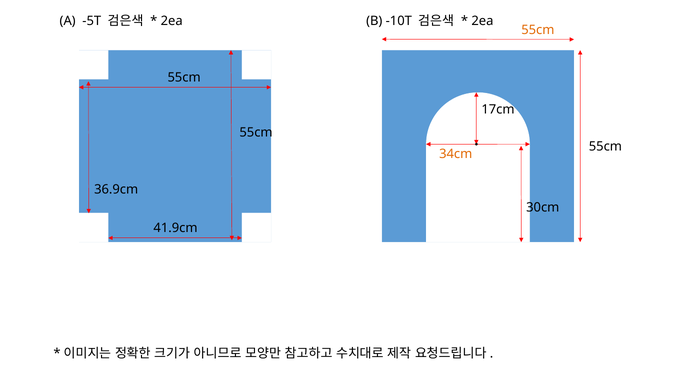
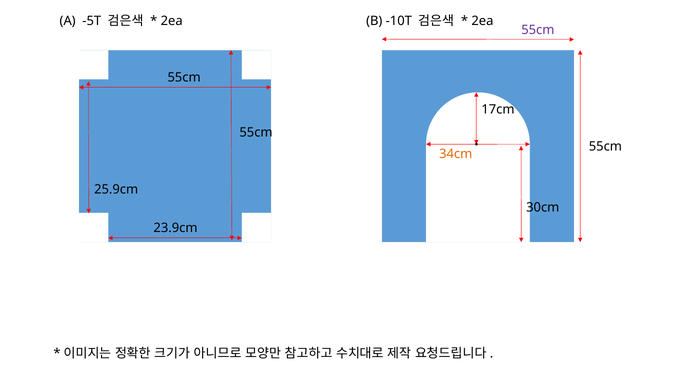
55cm colour: orange -> purple (538, 30)
36.9cm: 36.9cm -> 25.9cm (116, 189)
41.9cm: 41.9cm -> 23.9cm (176, 228)
